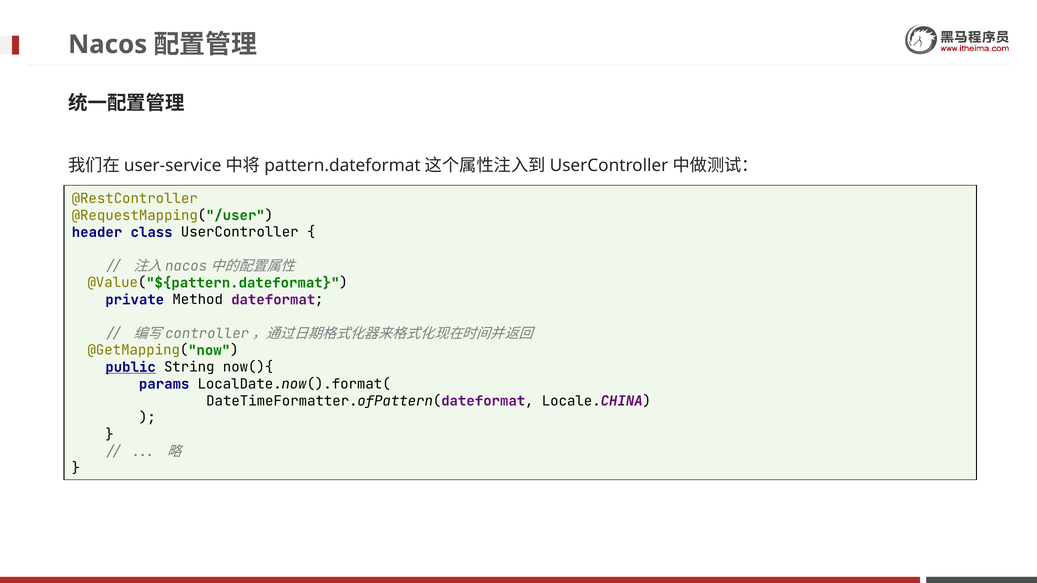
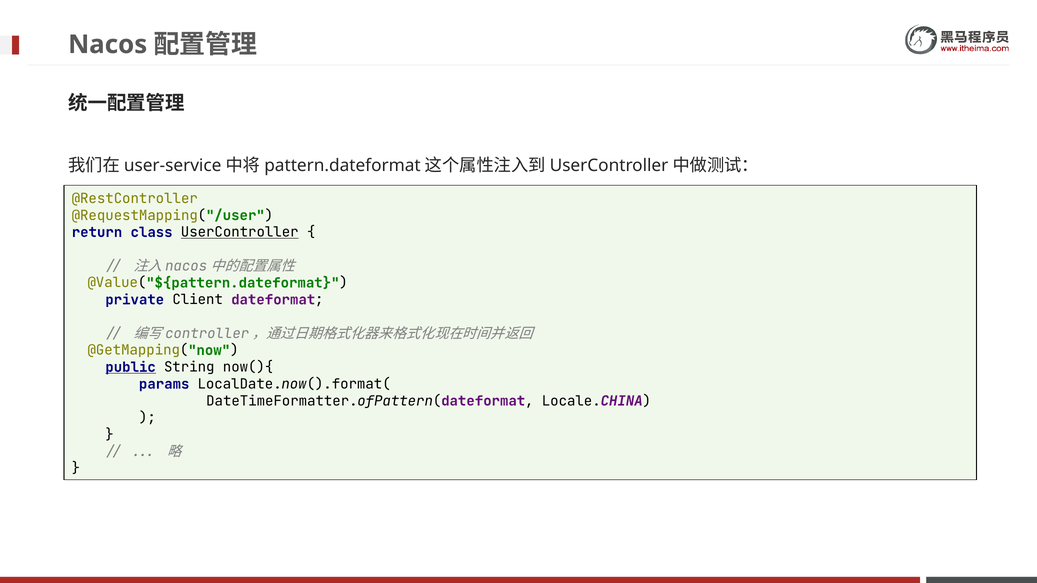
header: header -> return (97, 232)
UserController underline: none -> present (240, 232)
Method: Method -> Client (198, 300)
